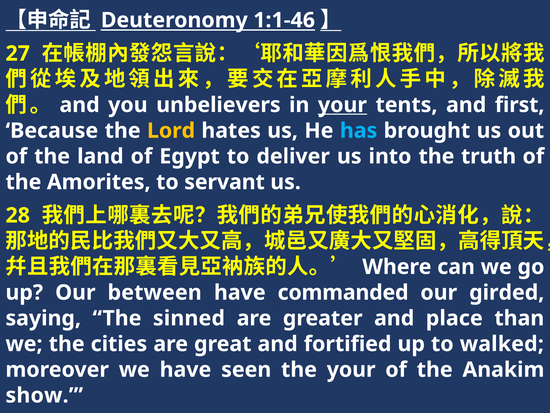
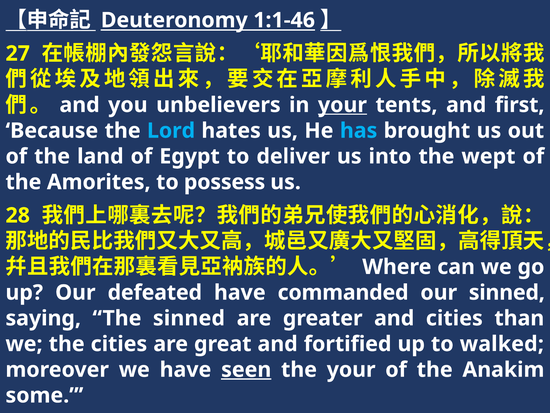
Lord colour: yellow -> light blue (171, 131)
truth: truth -> wept (488, 156)
servant: servant -> possess (225, 182)
between: between -> defeated (155, 292)
our girded: girded -> sinned (507, 292)
and place: place -> cities (454, 318)
seen underline: none -> present (246, 369)
show: show -> some (44, 395)
